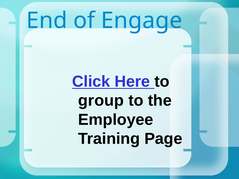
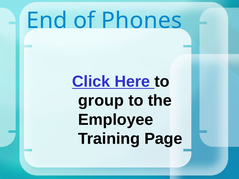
Engage: Engage -> Phones (142, 21)
